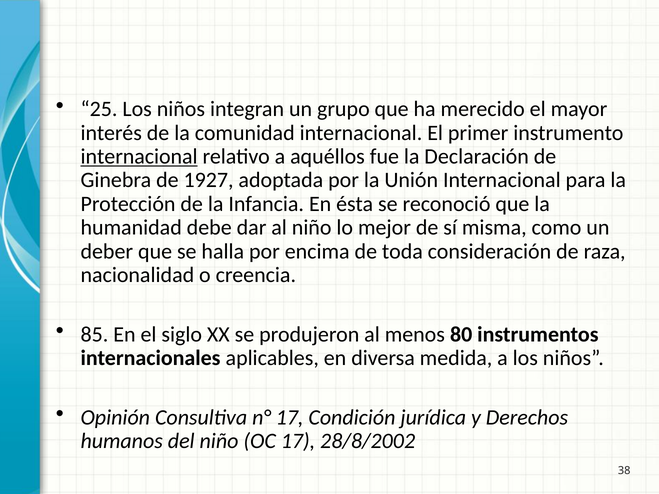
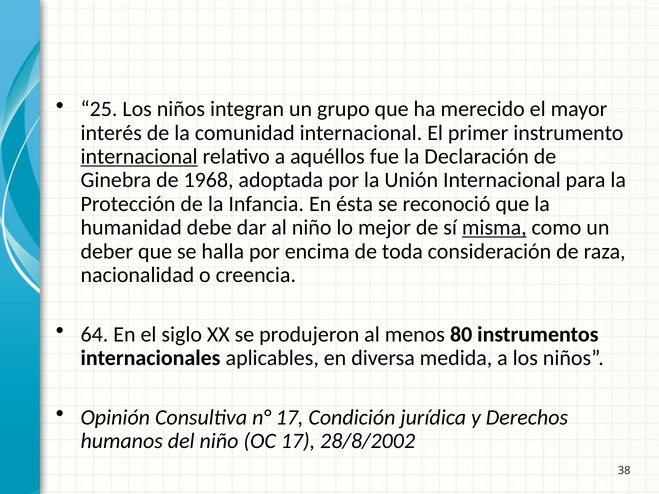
1927: 1927 -> 1968 (209, 180)
misma underline: none -> present (494, 228)
85: 85 -> 64 (94, 334)
